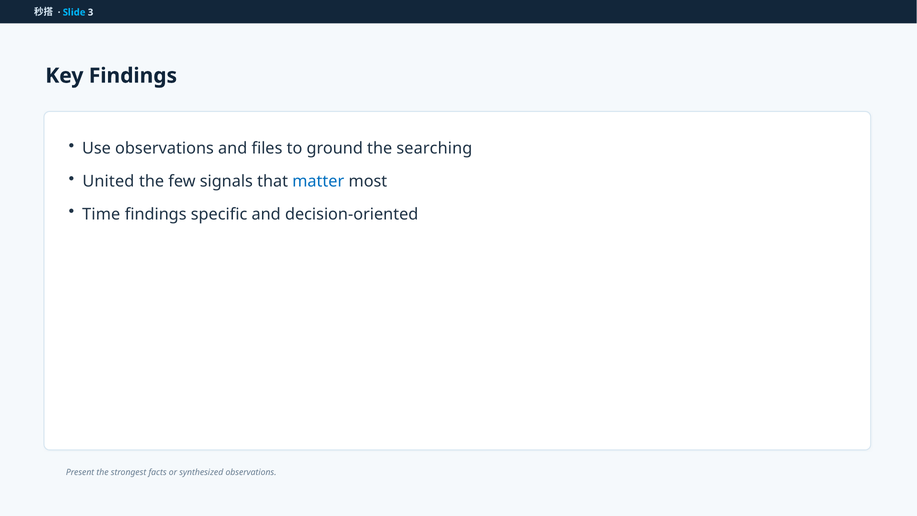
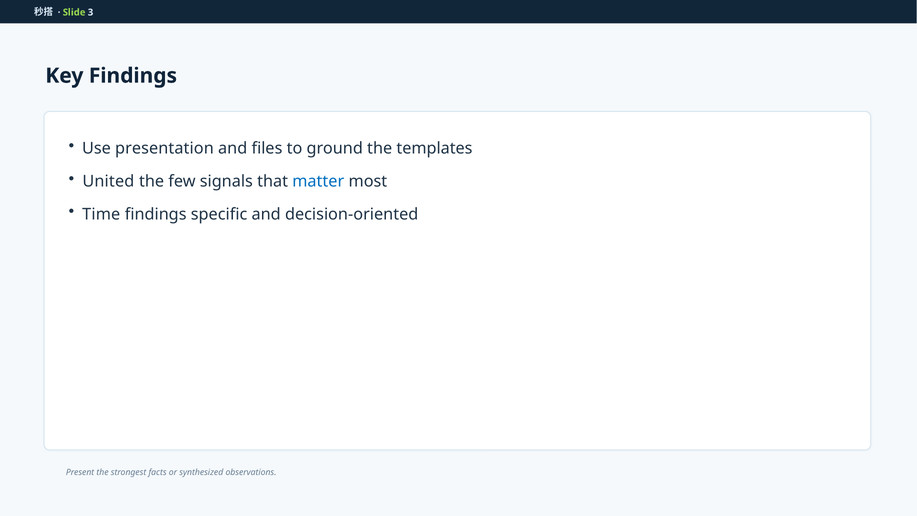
Slide colour: light blue -> light green (74, 12)
Use observations: observations -> presentation (164, 148)
searching: searching -> templates (434, 148)
